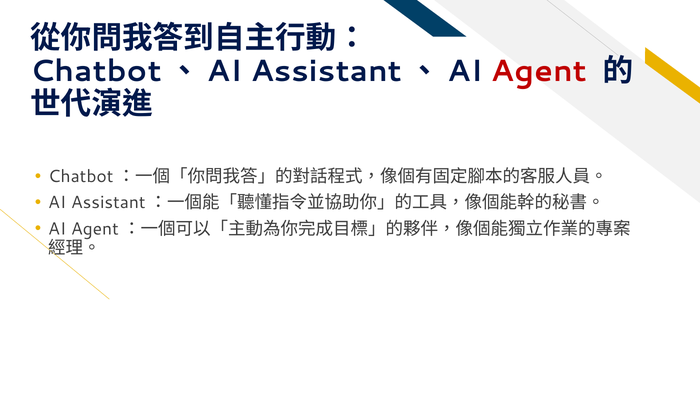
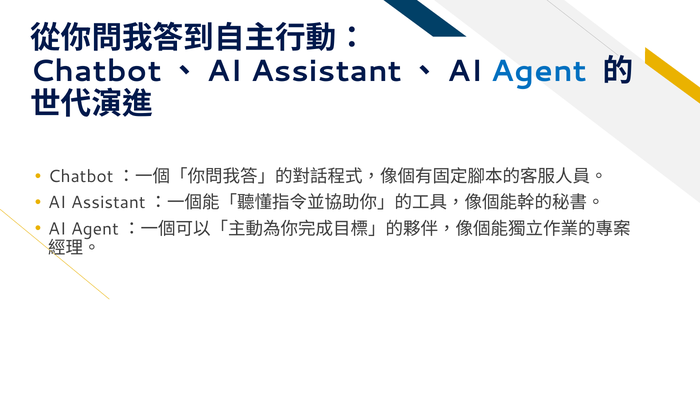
Agent colour: red -> blue (539, 71)
